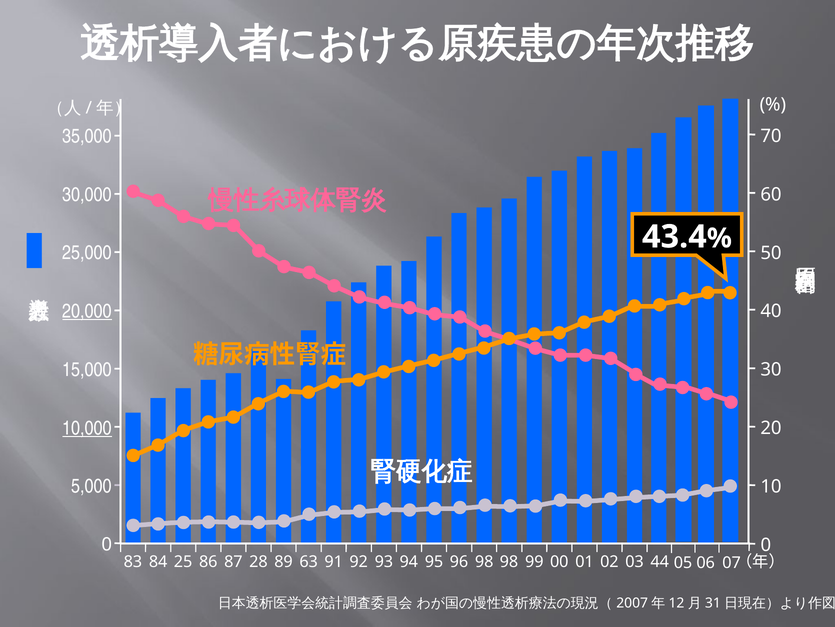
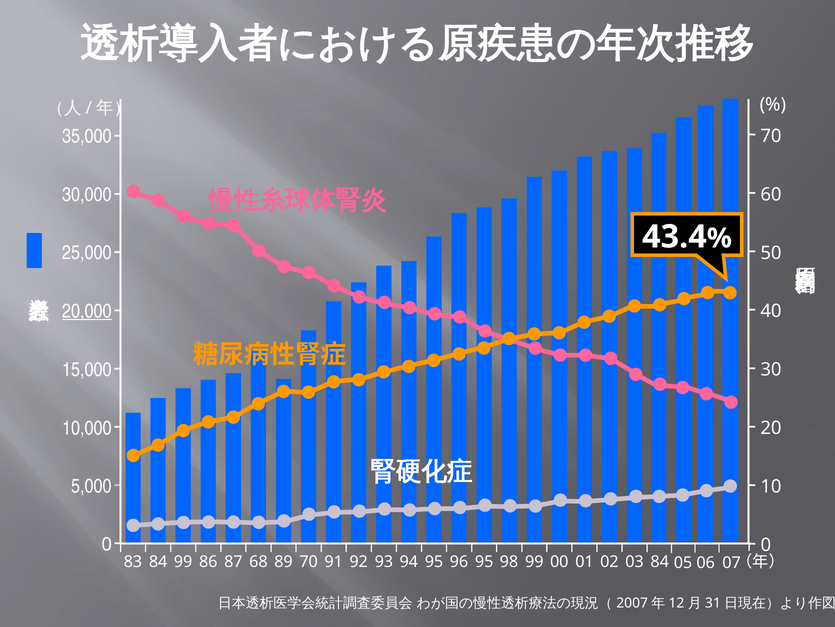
10,000 underline: present -> none (87, 427)
84 25: 25 -> 99 (183, 561)
28: 28 -> 68 (258, 561)
83 63: 63 -> 70 (309, 561)
96 98: 98 -> 95 (484, 561)
02 44: 44 -> 84 (660, 561)
